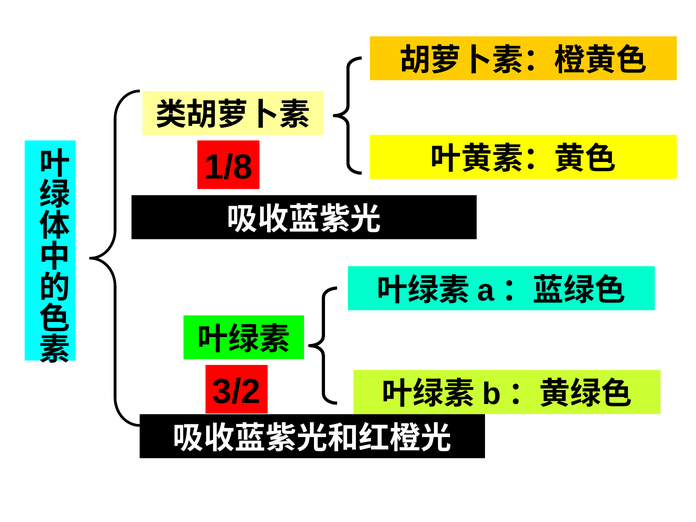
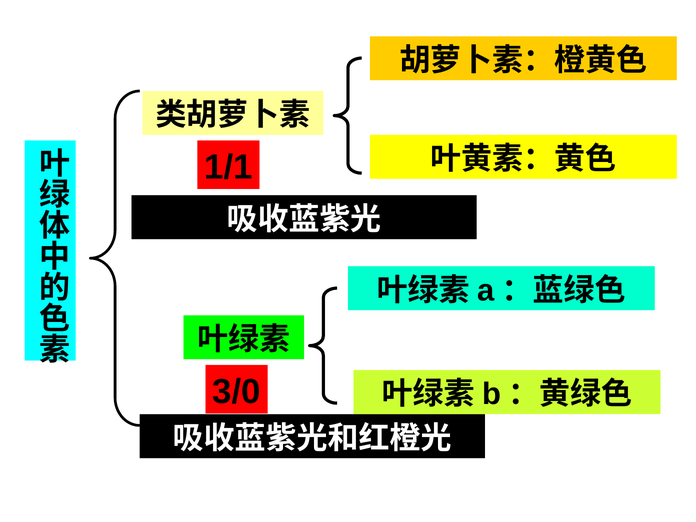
1/8: 1/8 -> 1/1 (228, 167)
3/2: 3/2 -> 3/0 (237, 392)
